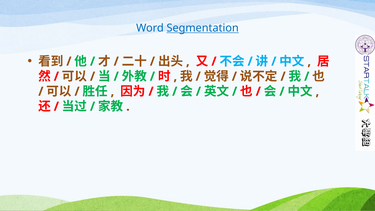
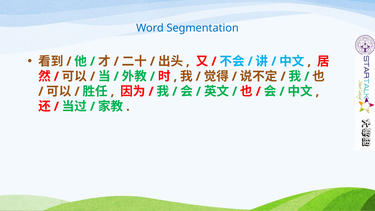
Segmentation underline: present -> none (203, 28)
